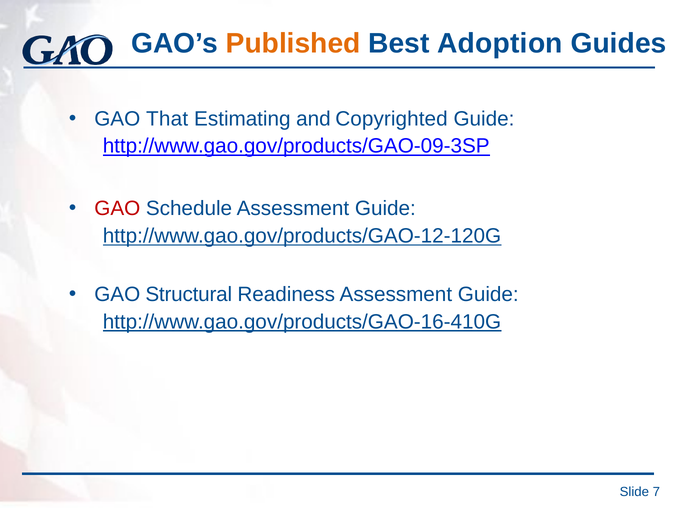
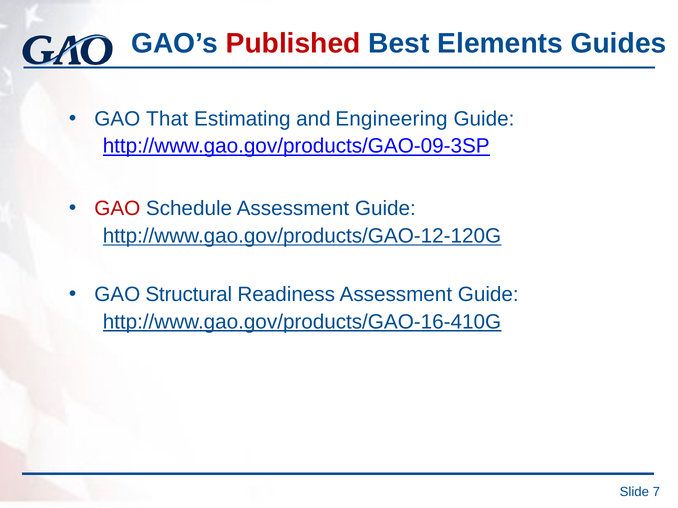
Published colour: orange -> red (293, 43)
Adoption: Adoption -> Elements (500, 43)
Copyrighted: Copyrighted -> Engineering (391, 119)
